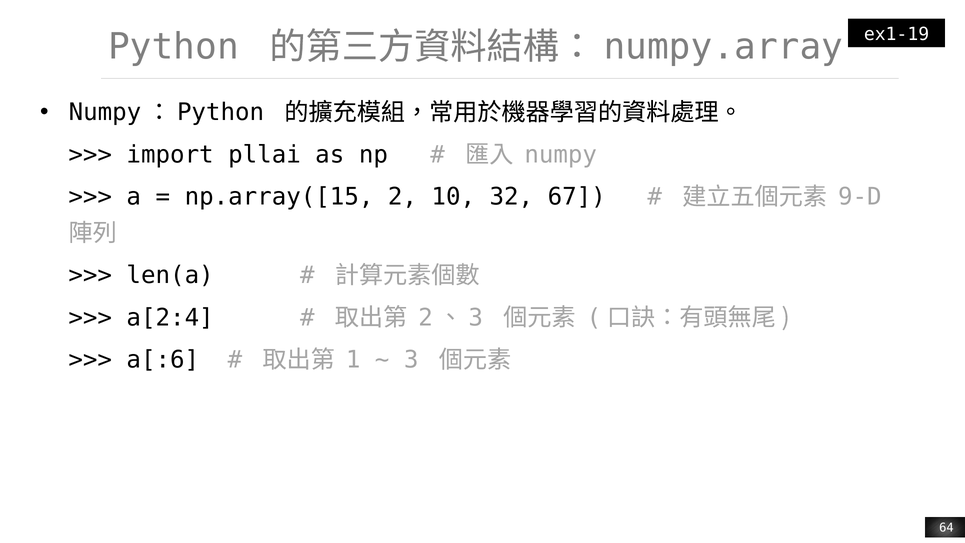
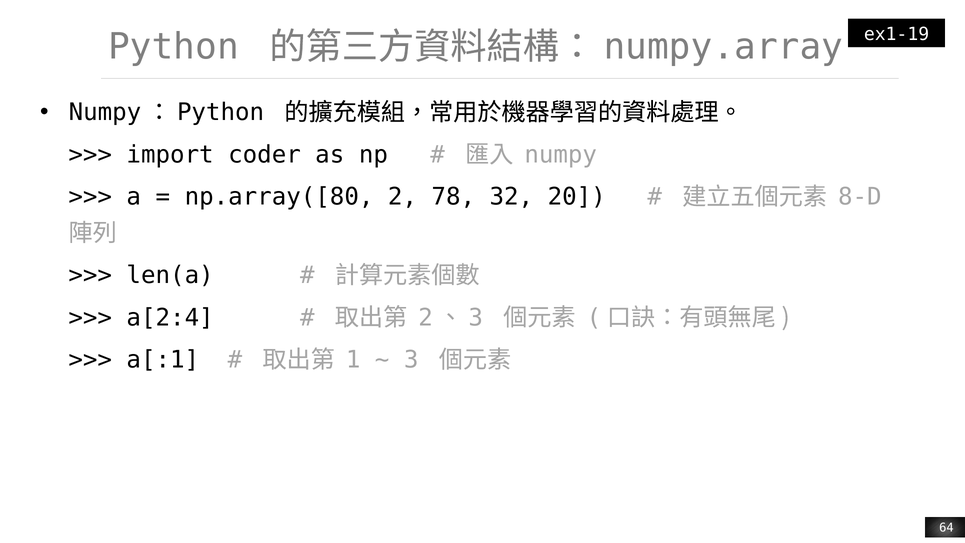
pllai: pllai -> coder (264, 155)
np.array([15: np.array([15 -> np.array([80 (279, 197)
10: 10 -> 78 (453, 197)
67: 67 -> 20 (577, 197)
9-D: 9-D -> 8-D (860, 197)
a[:6: a[:6 -> a[:1 (163, 360)
